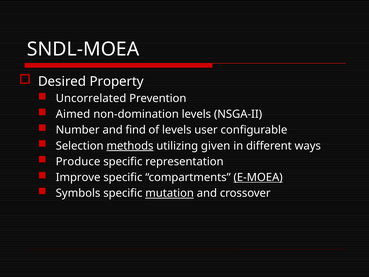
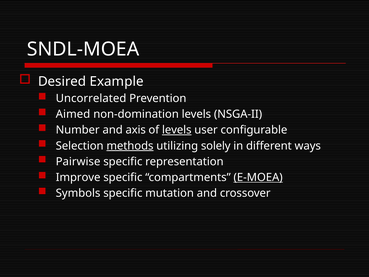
Property: Property -> Example (117, 81)
find: find -> axis (136, 130)
levels underline: none -> present (177, 130)
given: given -> solely (216, 146)
Produce: Produce -> Pairwise (78, 161)
mutation underline: present -> none (170, 193)
